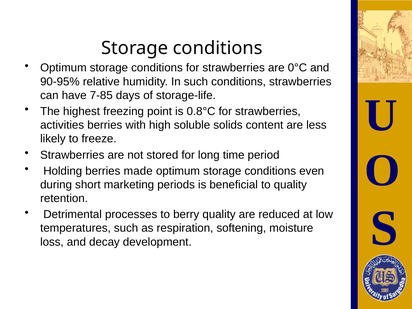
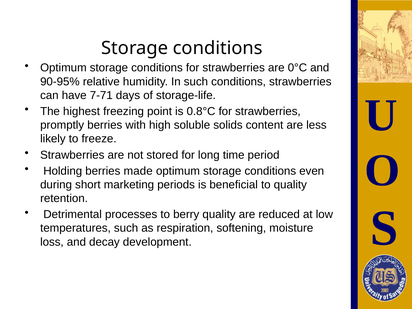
7-85: 7-85 -> 7-71 (101, 95)
activities: activities -> promptly (62, 125)
